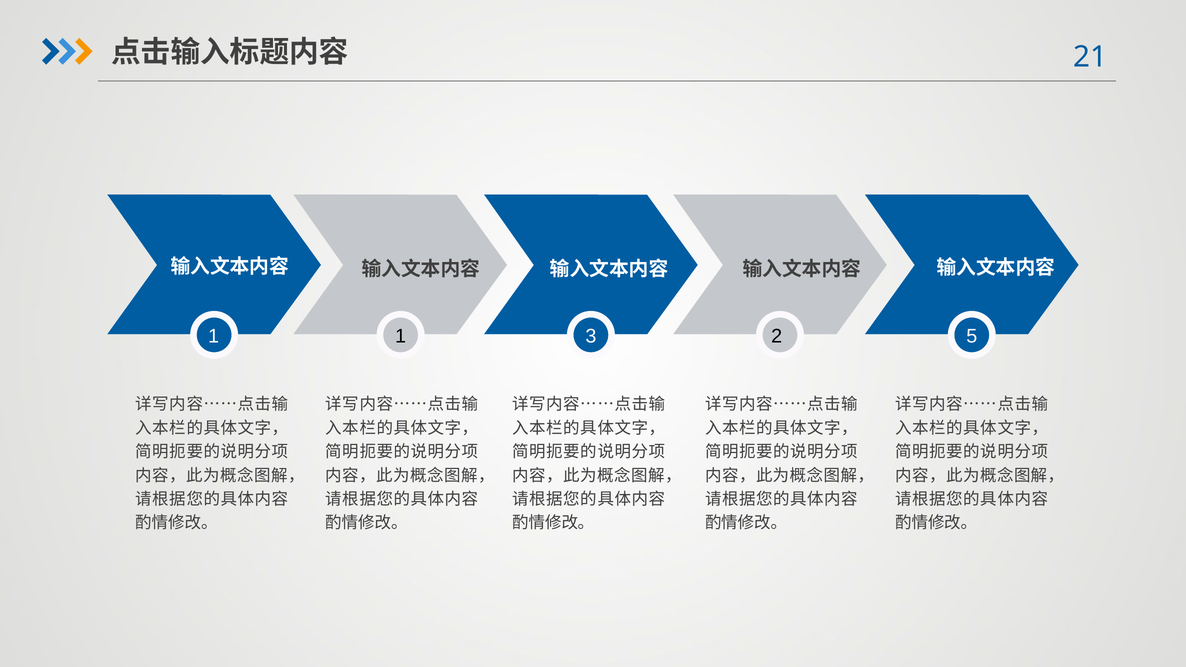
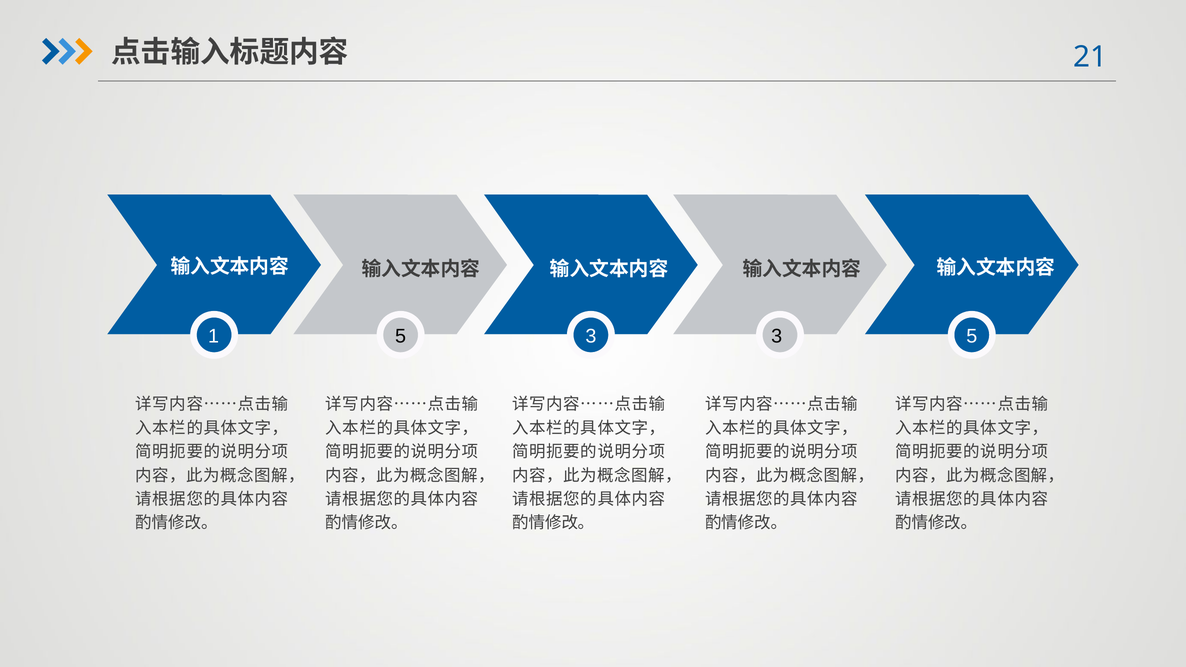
1 1: 1 -> 5 (401, 336)
3 2: 2 -> 3 (777, 336)
